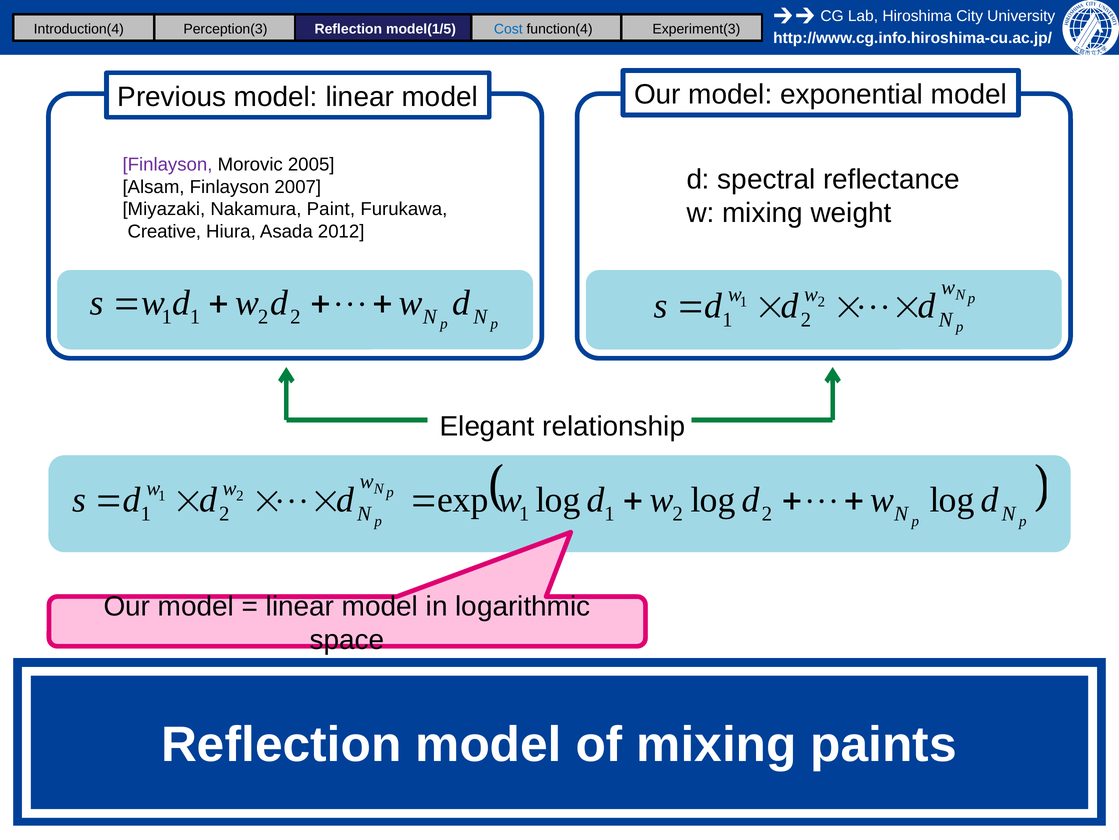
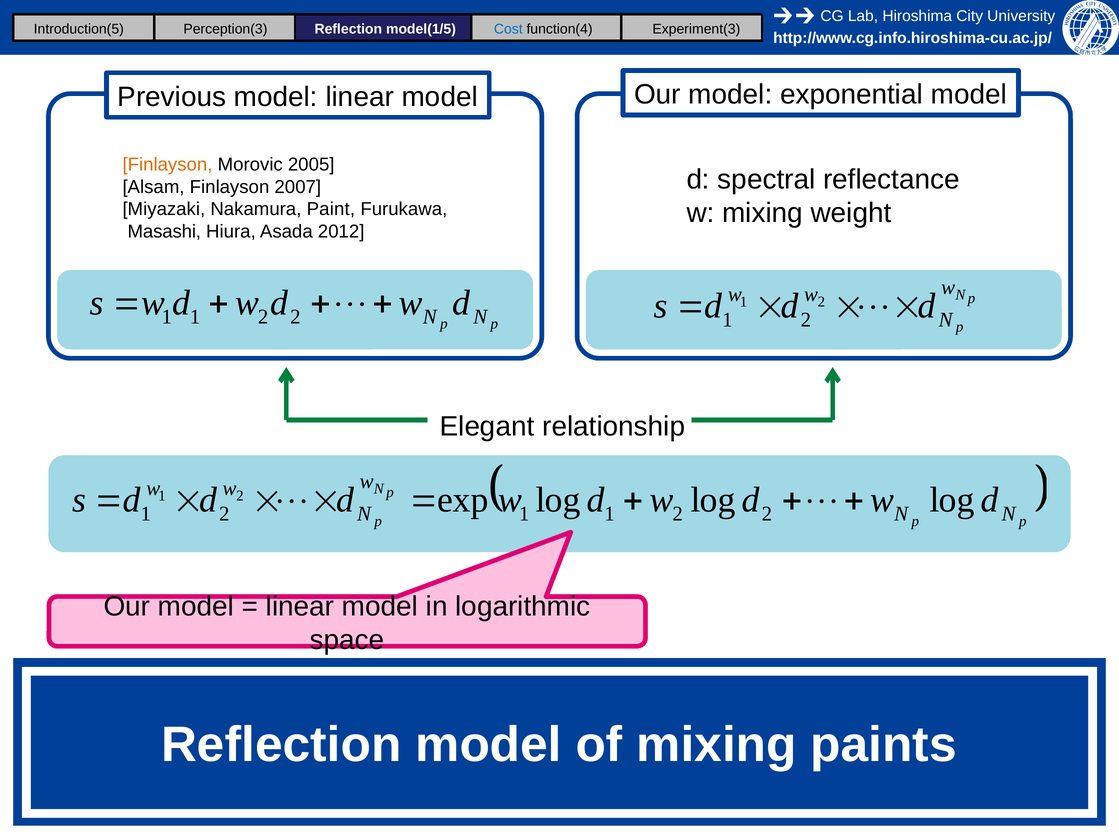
Introduction(4: Introduction(4 -> Introduction(5 (79, 29)
Finlayson colour: purple -> orange (167, 164)
Creative: Creative -> Masashi (164, 232)
